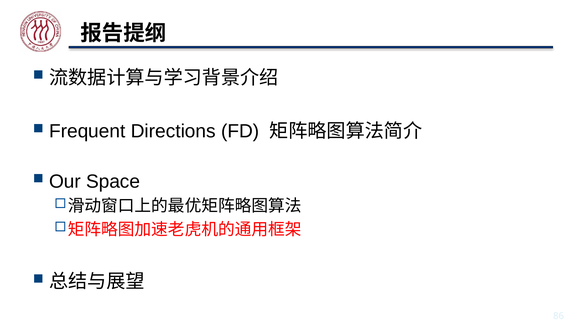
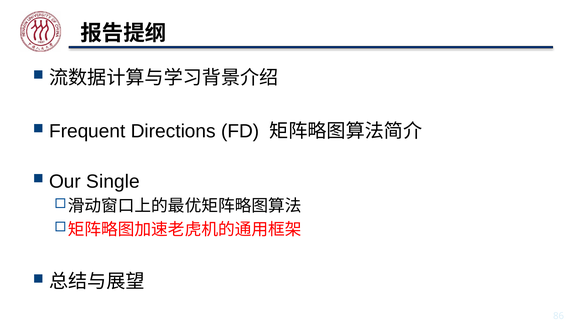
Space: Space -> Single (113, 182)
